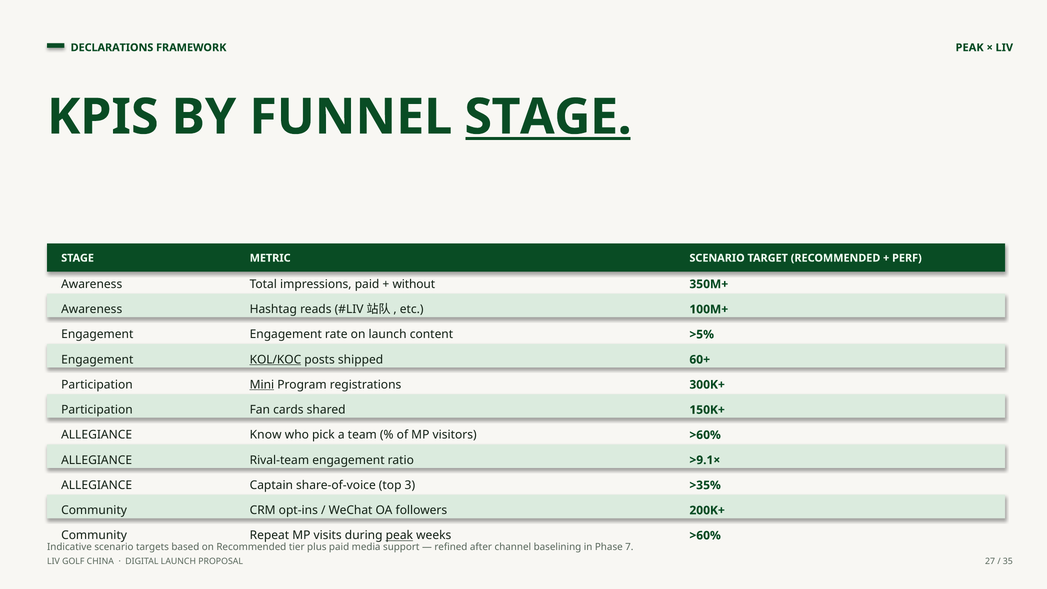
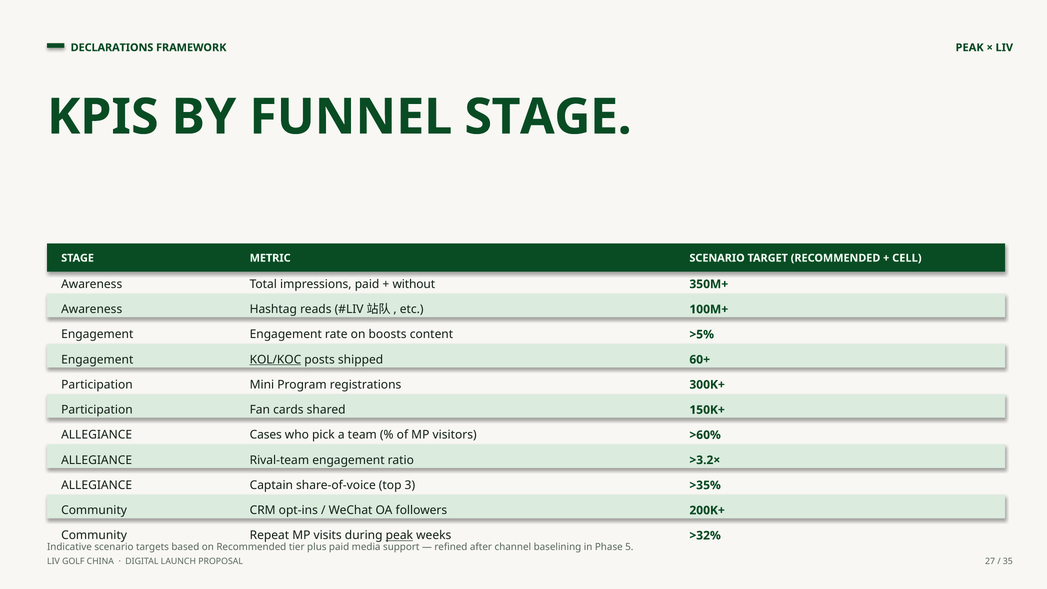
STAGE underline: present -> none (548, 117)
PERF: PERF -> CELL (907, 258)
on launch: launch -> boosts (388, 334)
Mini underline: present -> none (262, 385)
Know: Know -> Cases (266, 435)
>9.1×: >9.1× -> >3.2× (705, 460)
weeks >60%: >60% -> >32% (705, 535)
7: 7 -> 5 (629, 547)
